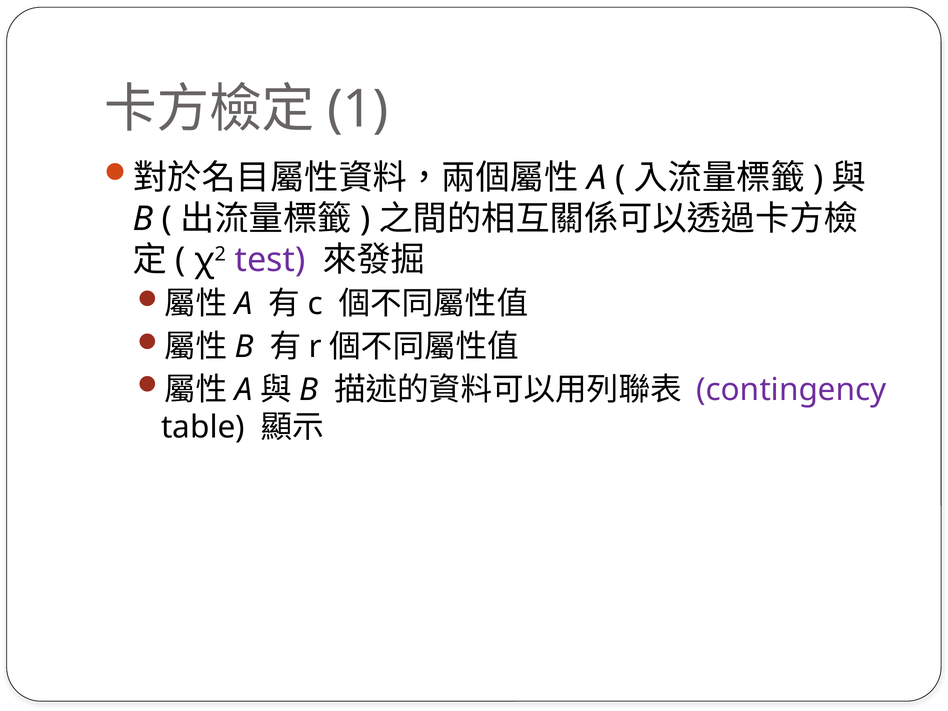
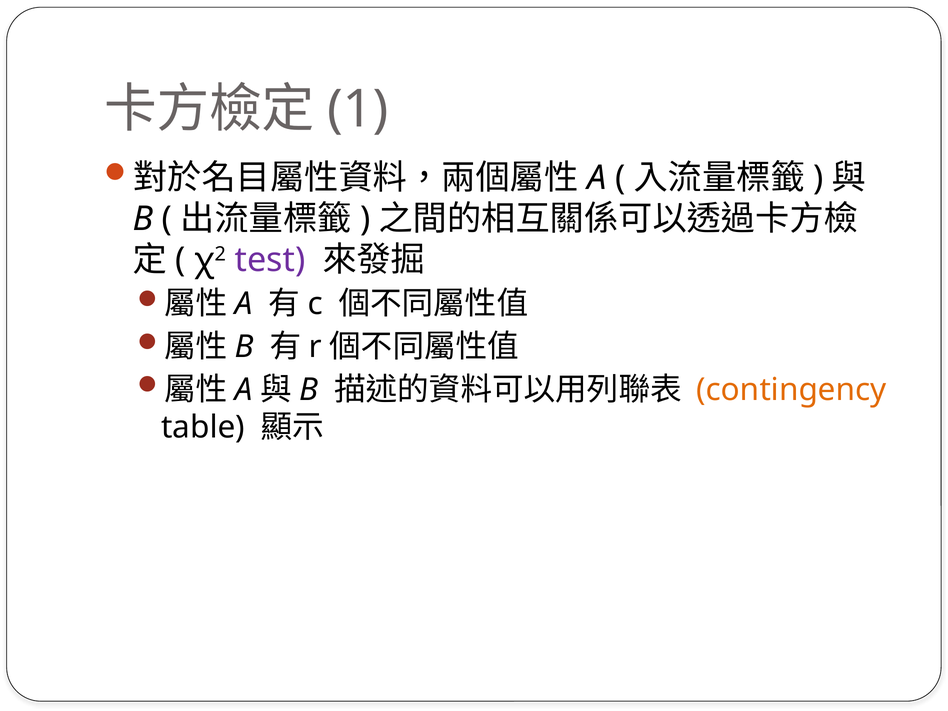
contingency colour: purple -> orange (791, 390)
